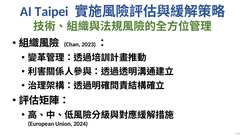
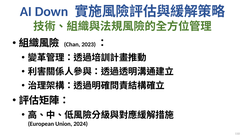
Taipei: Taipei -> Down (52, 12)
